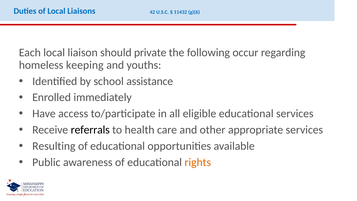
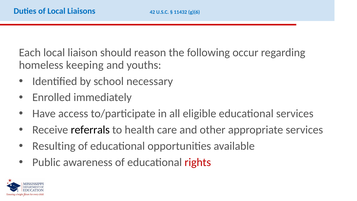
private: private -> reason (150, 52)
assistance: assistance -> necessary (150, 81)
rights colour: orange -> red (198, 162)
